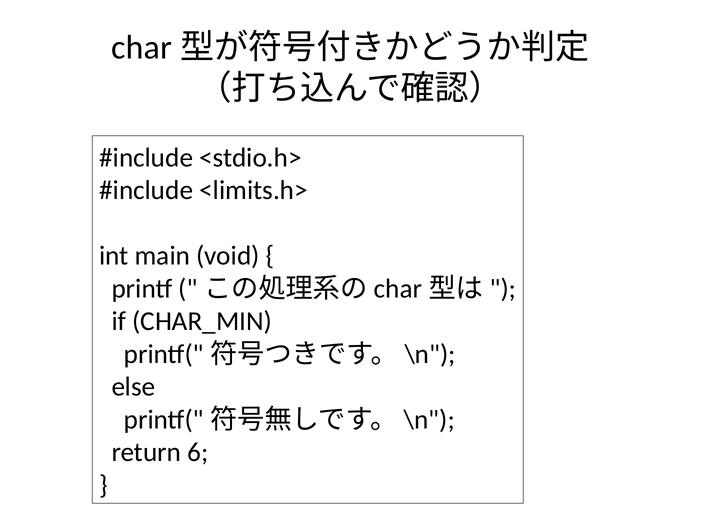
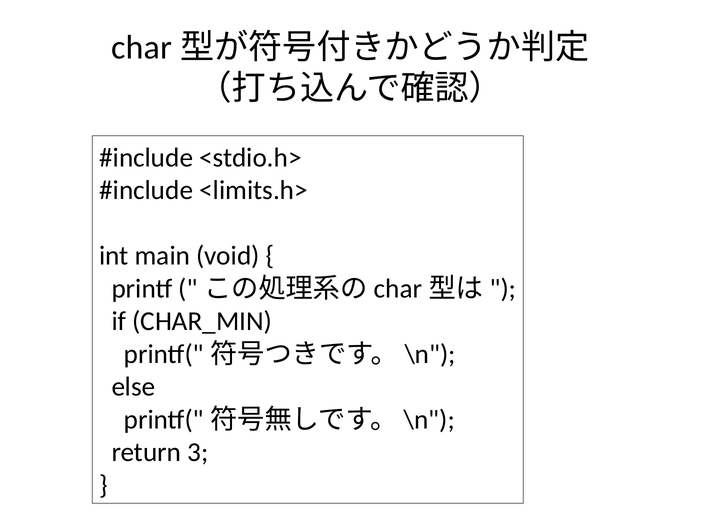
6: 6 -> 3 (198, 452)
